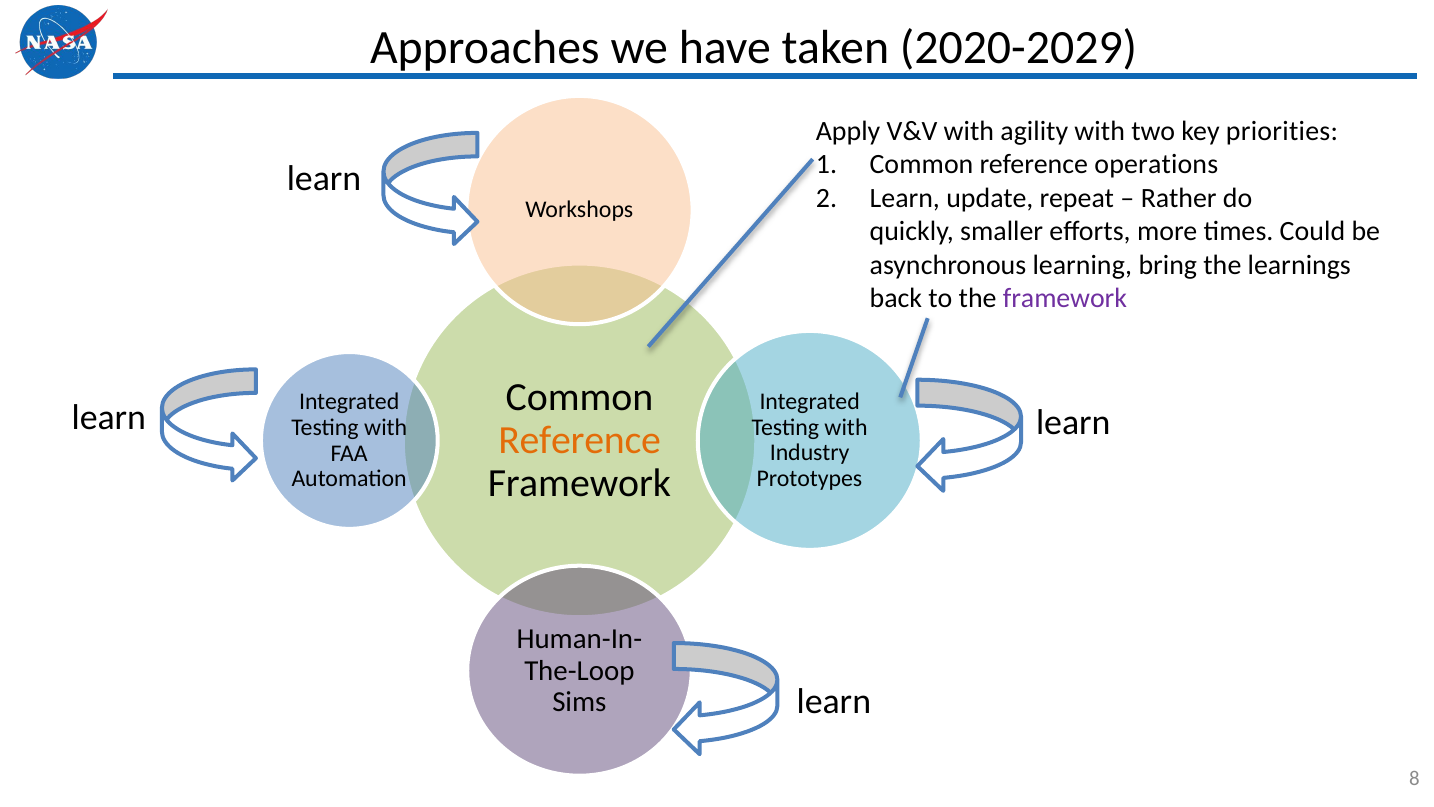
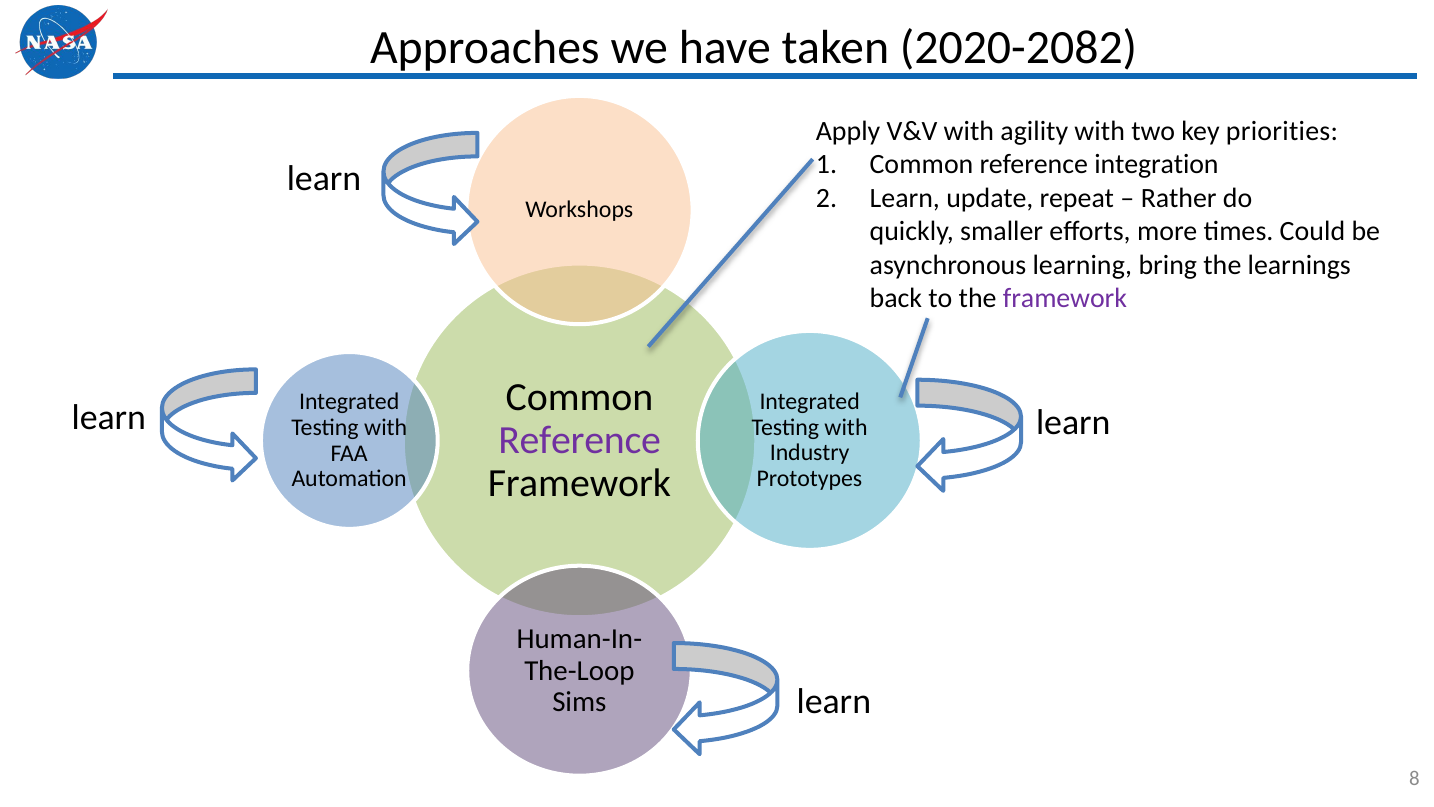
2020-2029: 2020-2029 -> 2020-2082 (1019, 47)
operations: operations -> integration (1156, 165)
Reference colour: orange -> purple (580, 440)
